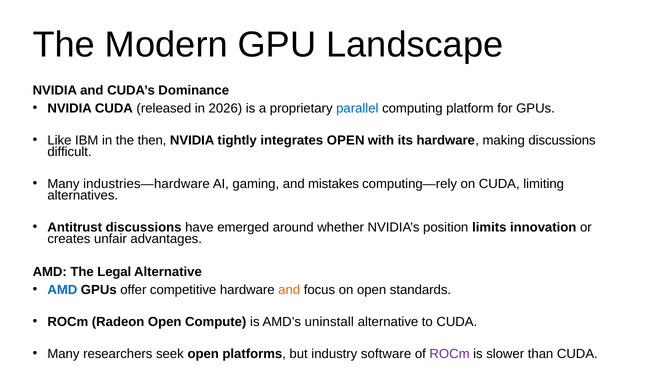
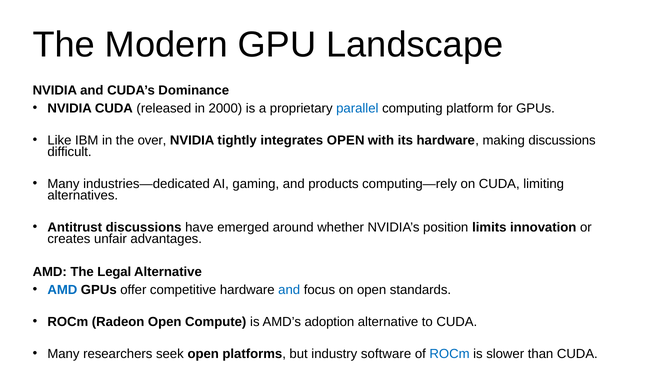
2026: 2026 -> 2000 (225, 109)
then: then -> over (152, 141)
industries—hardware: industries—hardware -> industries—dedicated (147, 184)
mistakes: mistakes -> products (333, 184)
and colour: orange -> blue (289, 290)
uninstall: uninstall -> adoption (329, 322)
ROCm colour: purple -> blue (450, 354)
